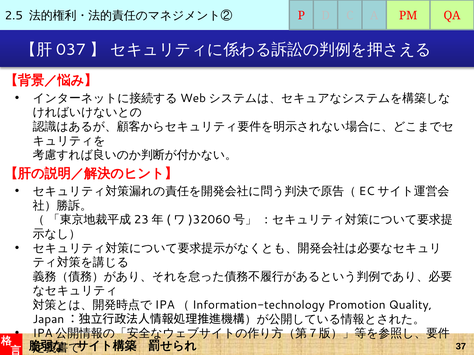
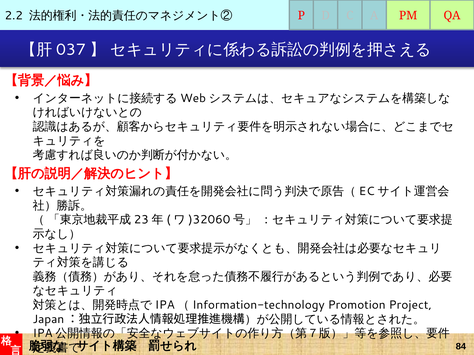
2.5: 2.5 -> 2.2 (14, 16)
Quality: Quality -> Project (410, 305)
37: 37 -> 84 (461, 347)
